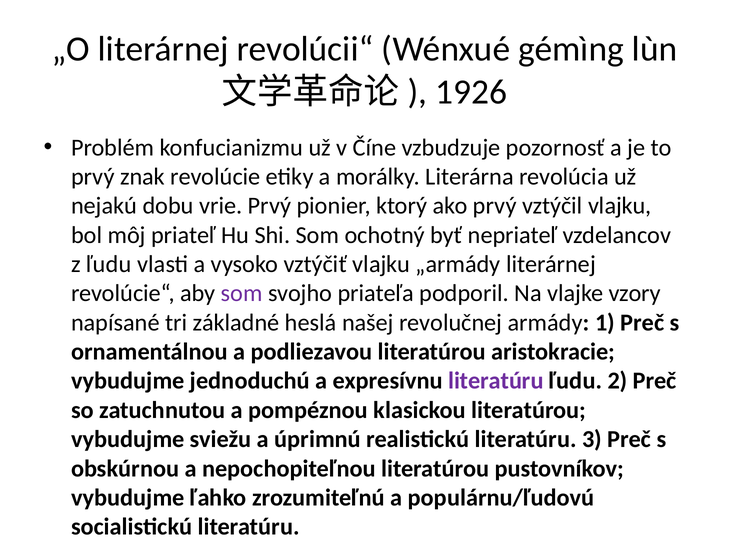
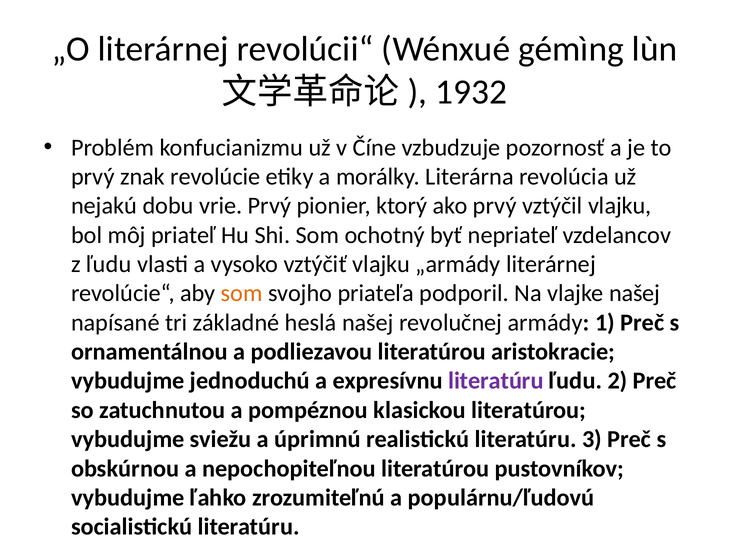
1926: 1926 -> 1932 (471, 92)
som colour: purple -> orange (242, 293)
vlajke vzory: vzory -> našej (635, 293)
